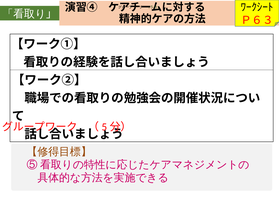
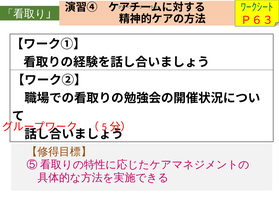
ﾜｰｸｼｰﾄ colour: black -> green (257, 7)
